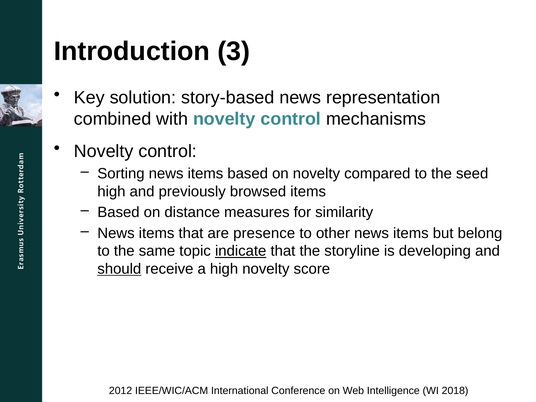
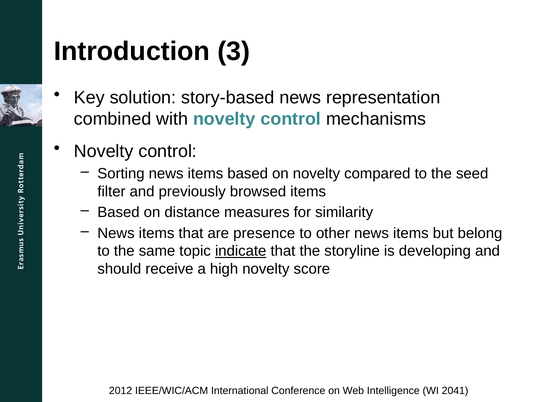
high: high -> filter (111, 192)
should underline: present -> none (119, 269)
2018: 2018 -> 2041 (455, 391)
